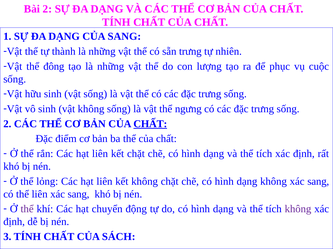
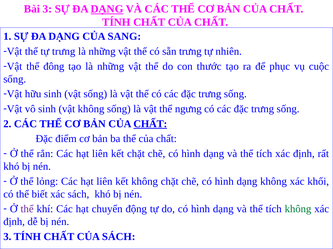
Bài 2: 2 -> 3 (47, 9)
DẠNG underline: none -> present (107, 9)
tự thành: thành -> trưng (64, 52)
lượng: lượng -> thước (209, 66)
không xác sang: sang -> khối (318, 182)
thể liên: liên -> biết (40, 195)
sang: sang -> sách (78, 195)
không colour: purple -> green (298, 210)
